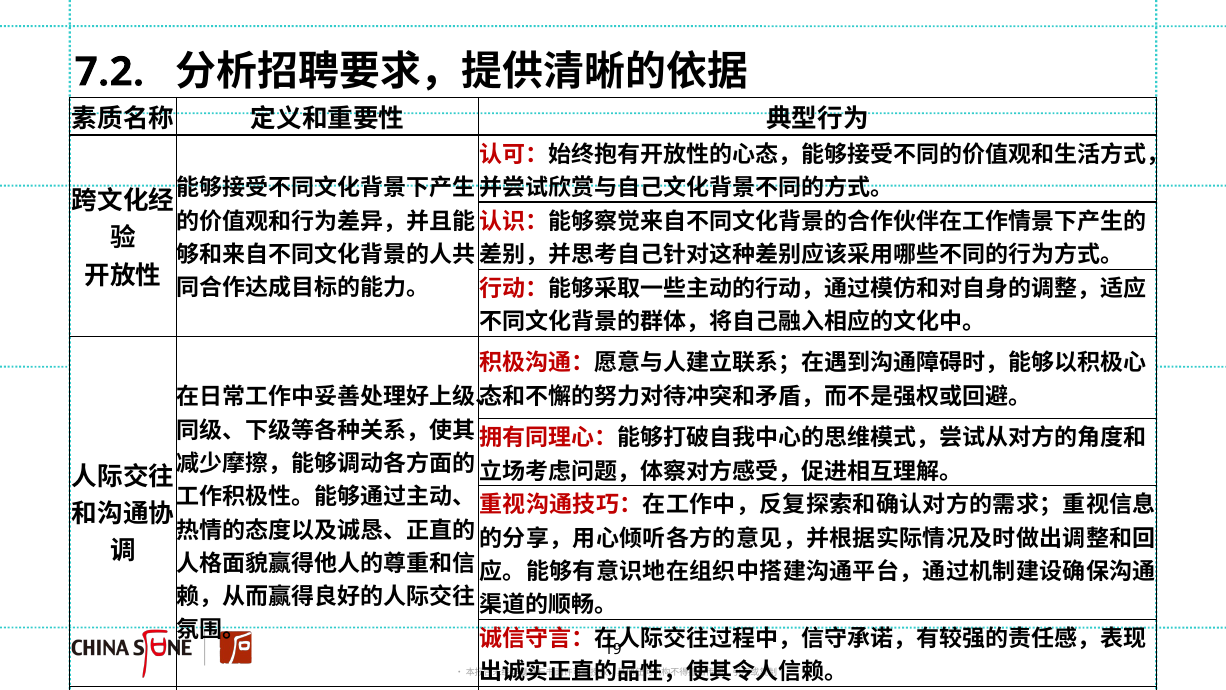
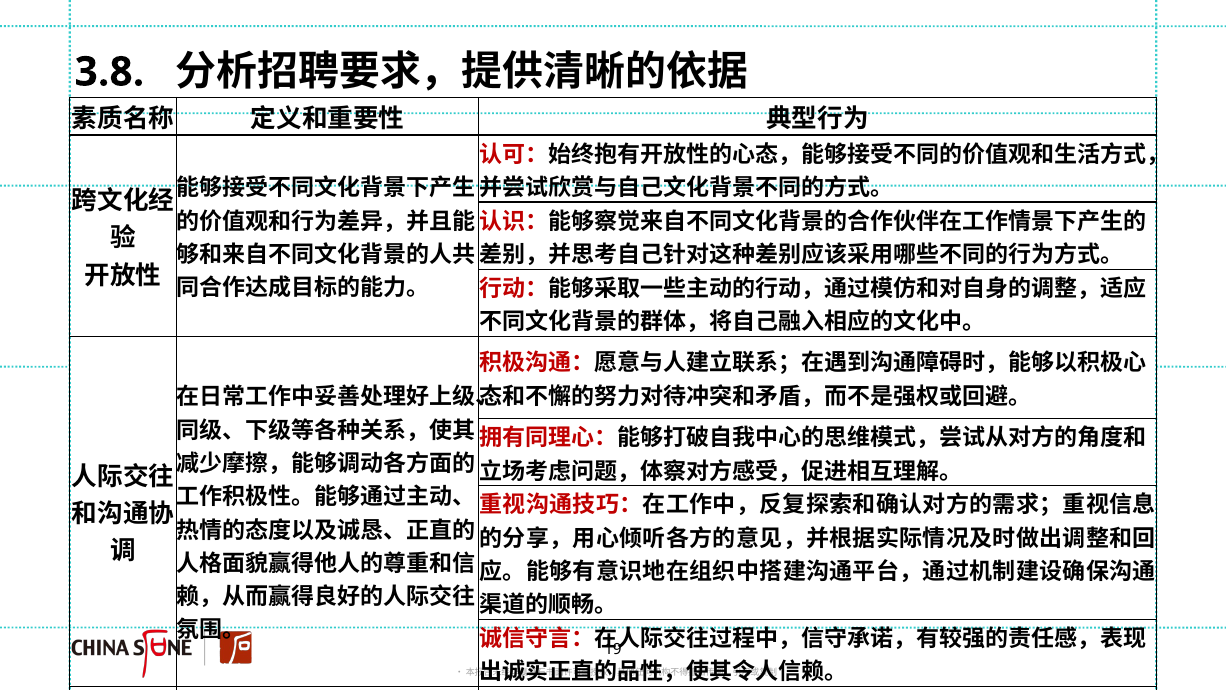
7.2: 7.2 -> 3.8 (109, 72)
